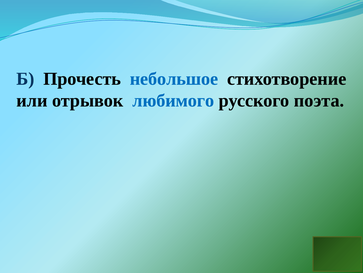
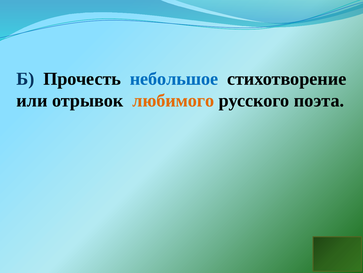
любимого colour: blue -> orange (173, 100)
